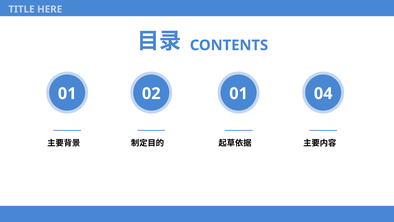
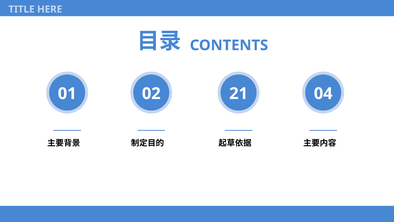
02 01: 01 -> 21 (239, 93)
